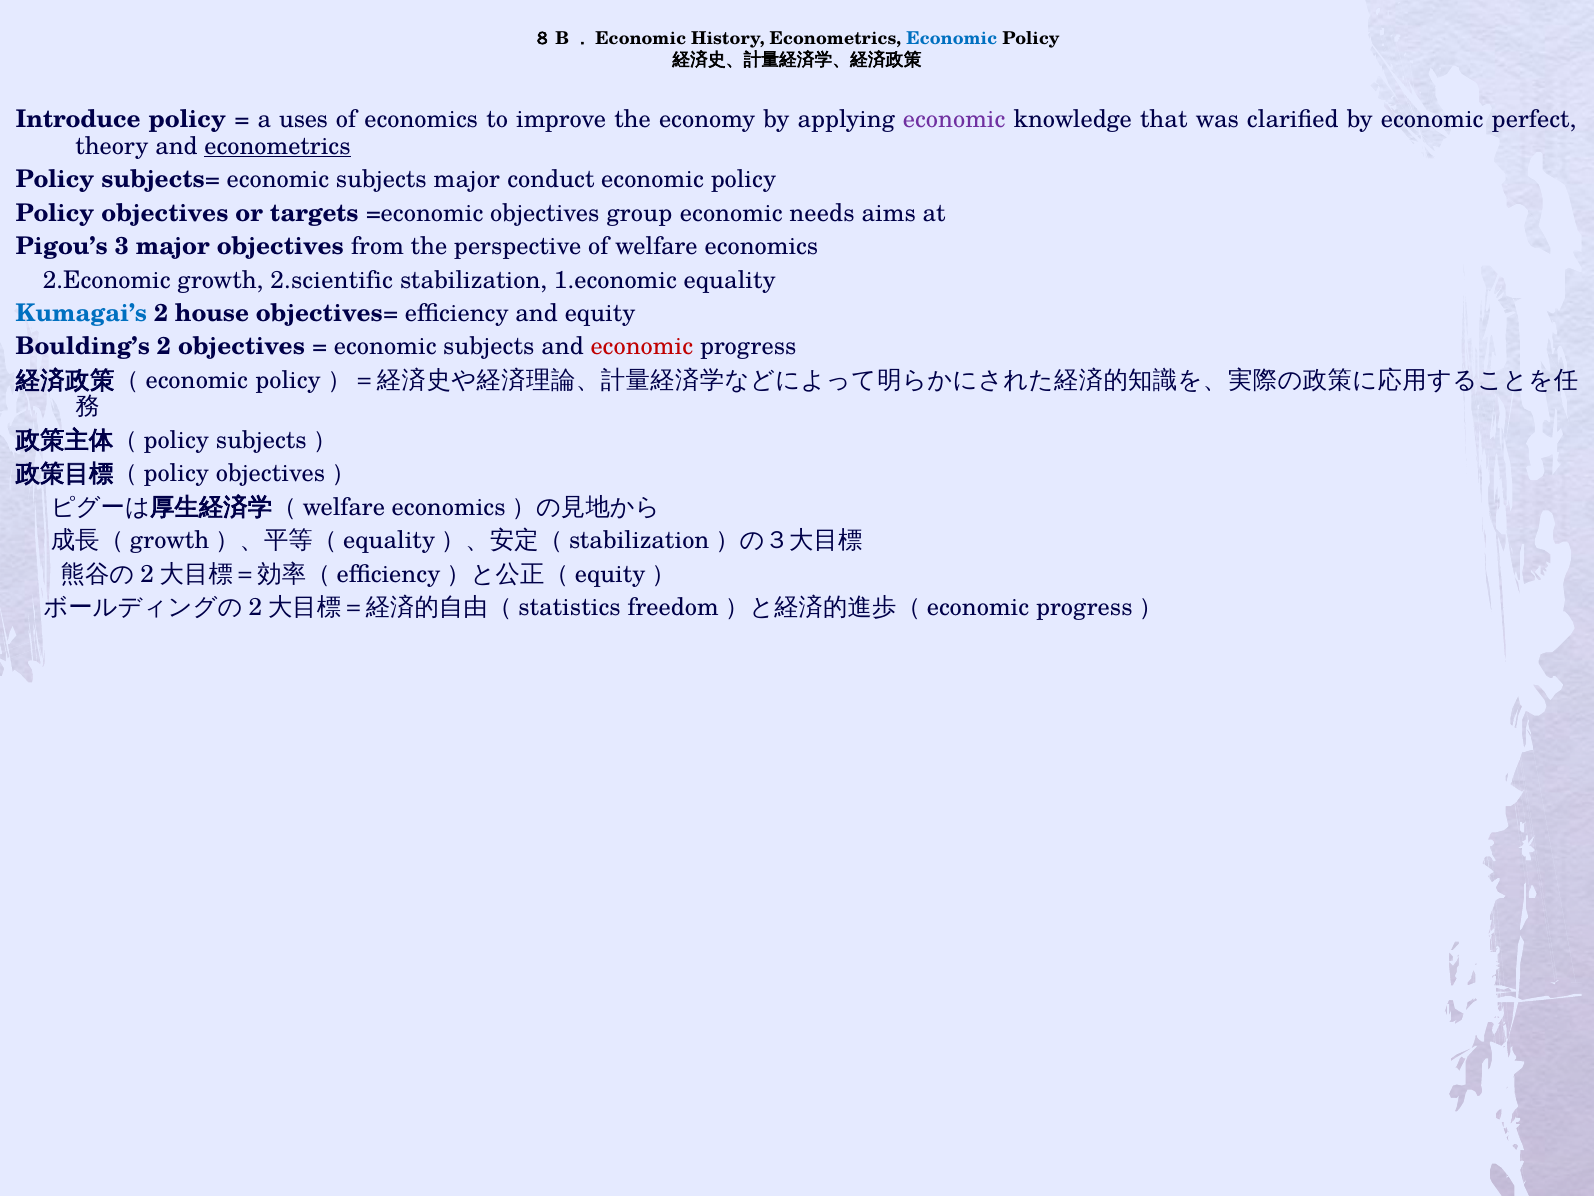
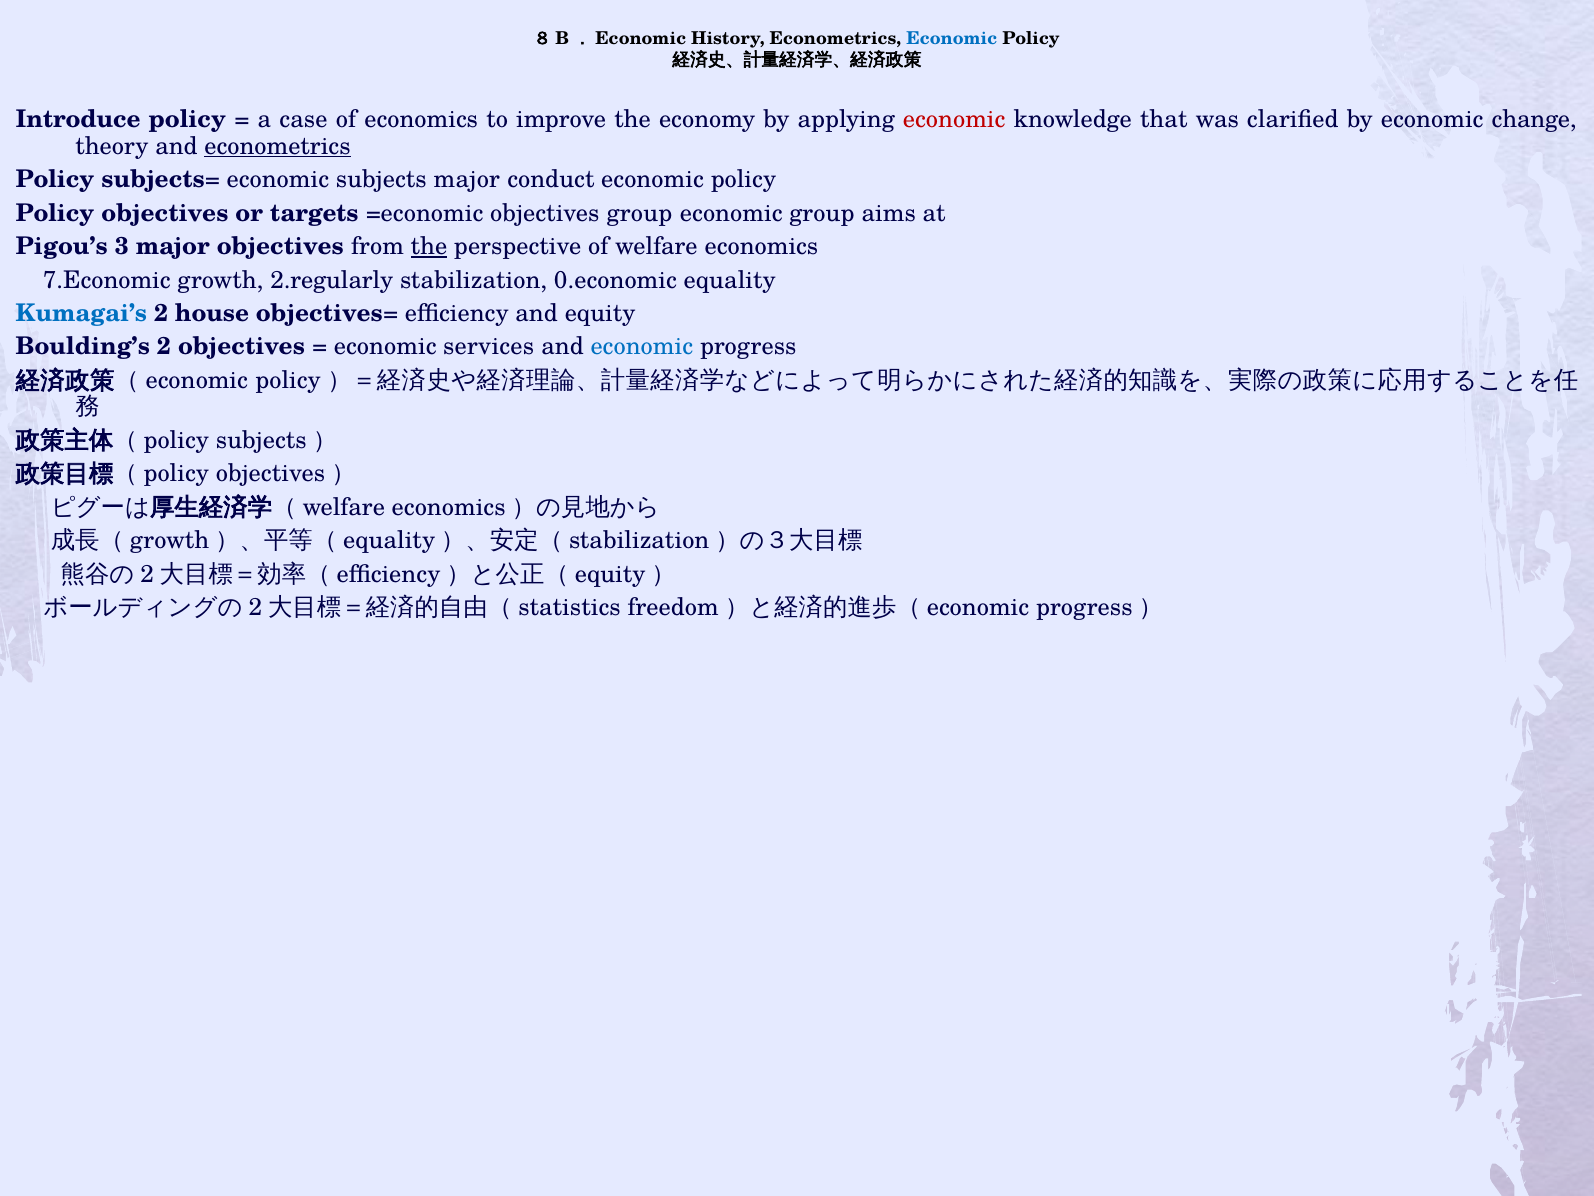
uses: uses -> case (303, 120)
economic colour: purple -> red (954, 120)
perfect: perfect -> change (1534, 120)
economic needs: needs -> group (822, 213)
the underline: none -> present (429, 246)
2.Economic: 2.Economic -> 7.Economic (107, 280)
2.scientific: 2.scientific -> 2.regularly (332, 280)
1.economic: 1.economic -> 0.economic (615, 280)
subjects: subjects -> services (489, 347)
economic colour: red -> blue (642, 347)
